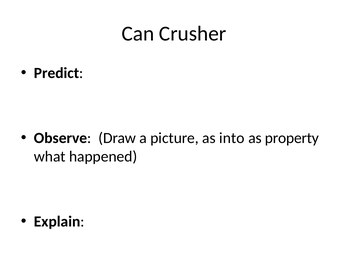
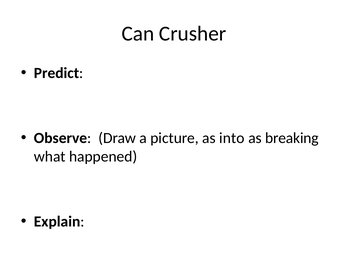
property: property -> breaking (292, 138)
